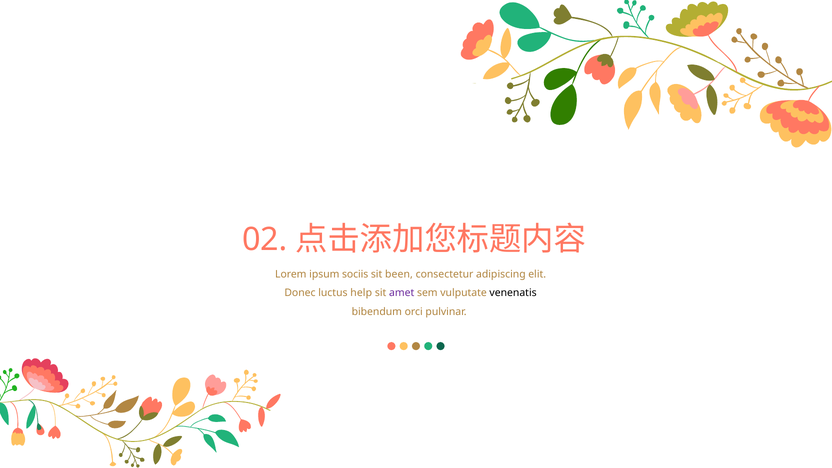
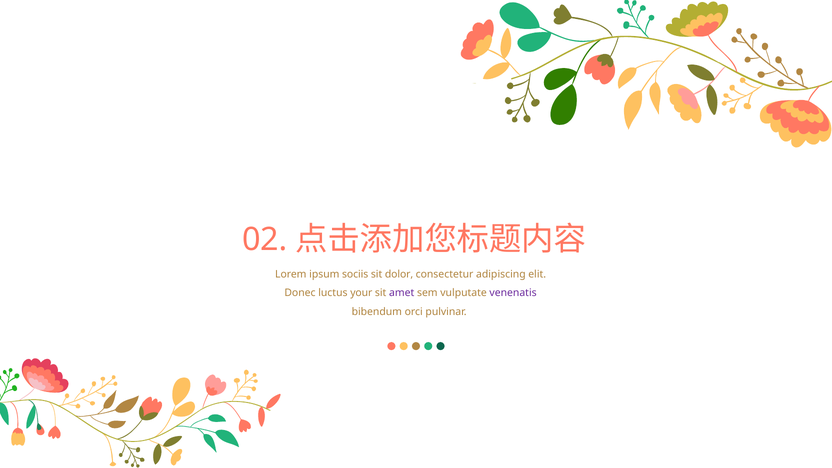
been: been -> dolor (399, 274)
help: help -> your (361, 293)
venenatis colour: black -> purple (513, 293)
